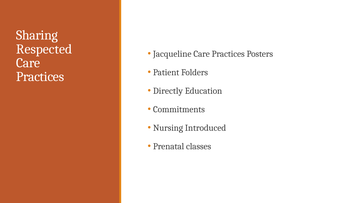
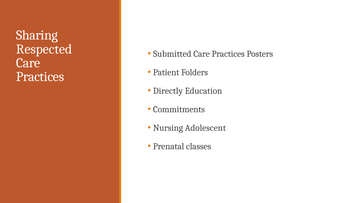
Jacqueline: Jacqueline -> Submitted (172, 54)
Introduced: Introduced -> Adolescent (205, 128)
